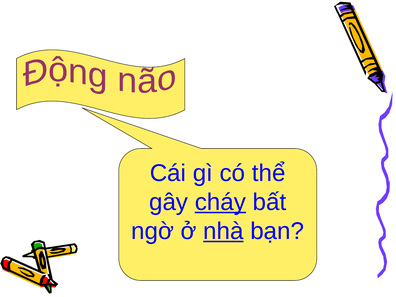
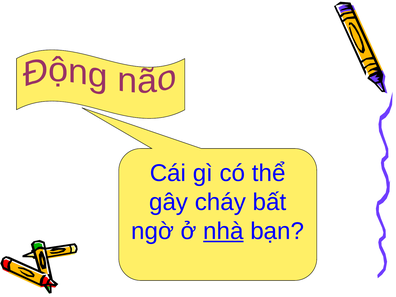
cháy underline: present -> none (220, 202)
